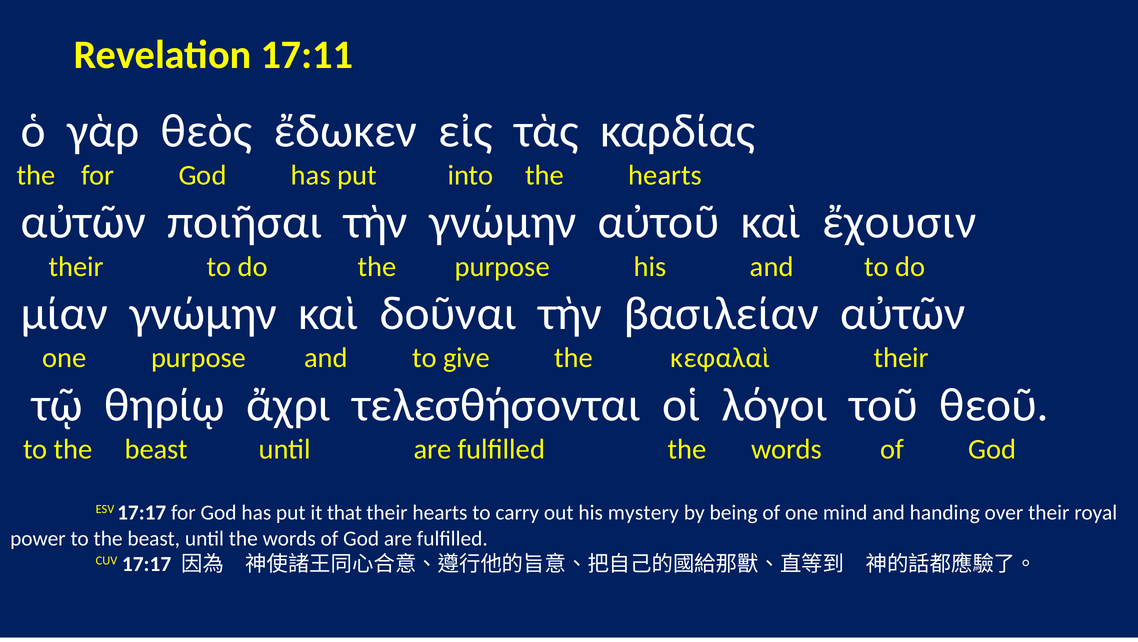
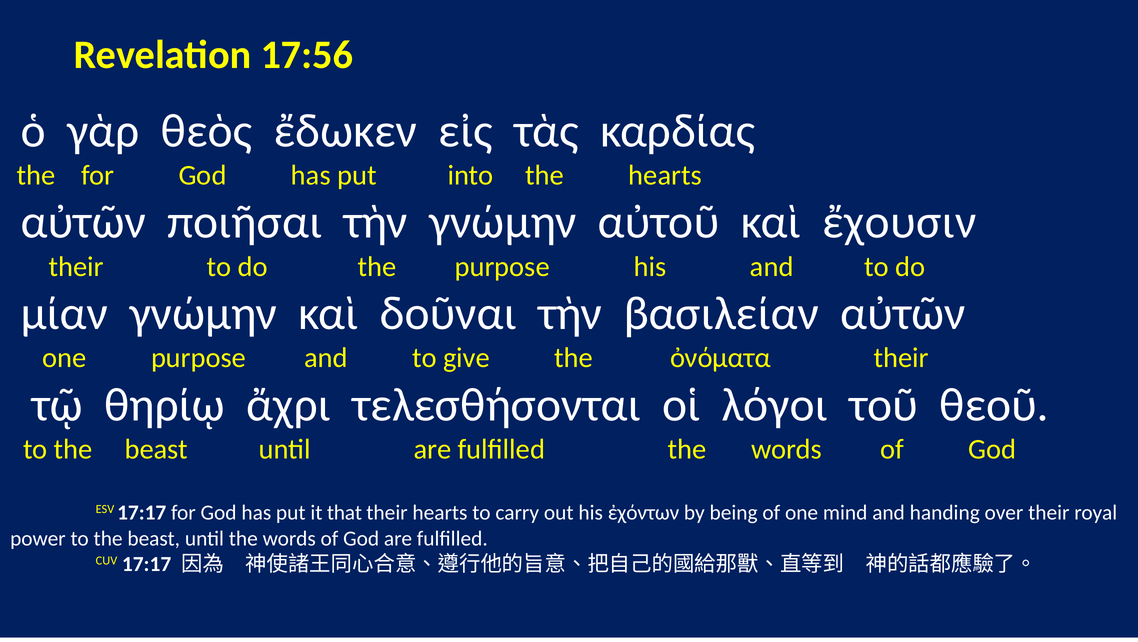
17:11: 17:11 -> 17:56 (307, 55)
κεφαλαὶ: κεφαλαὶ -> ὀνόματα (720, 358)
mystery: mystery -> ἐχόντων (644, 513)
